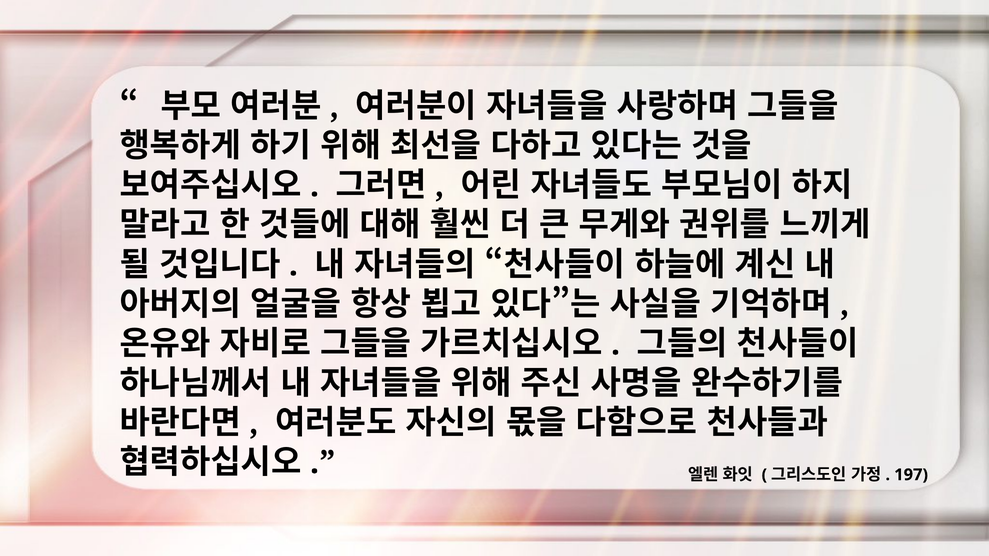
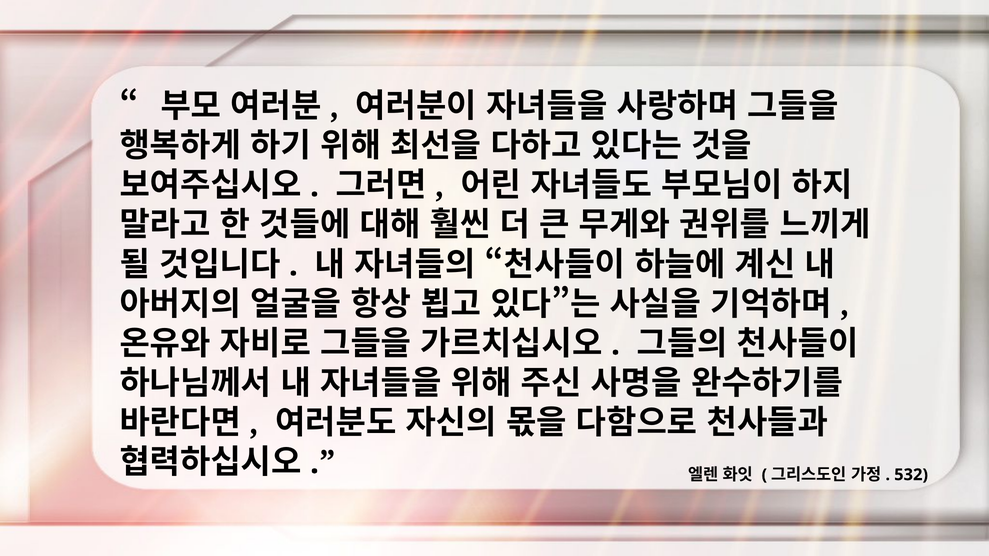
197: 197 -> 532 (911, 475)
